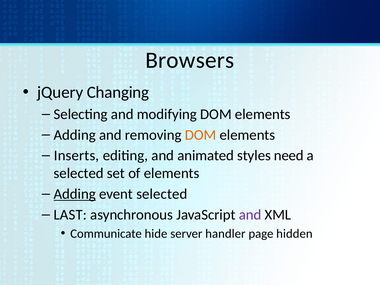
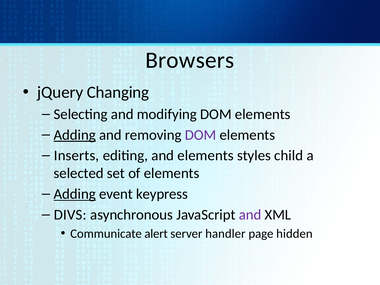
Adding underline: none -> present (75, 135)
DOM colour: orange -> purple (201, 135)
and animated: animated -> elements (206, 156)
need: need -> child (289, 156)
event selected: selected -> keypress (162, 194)
LAST: LAST -> DIVS (70, 215)
hide: hide -> alert (156, 234)
